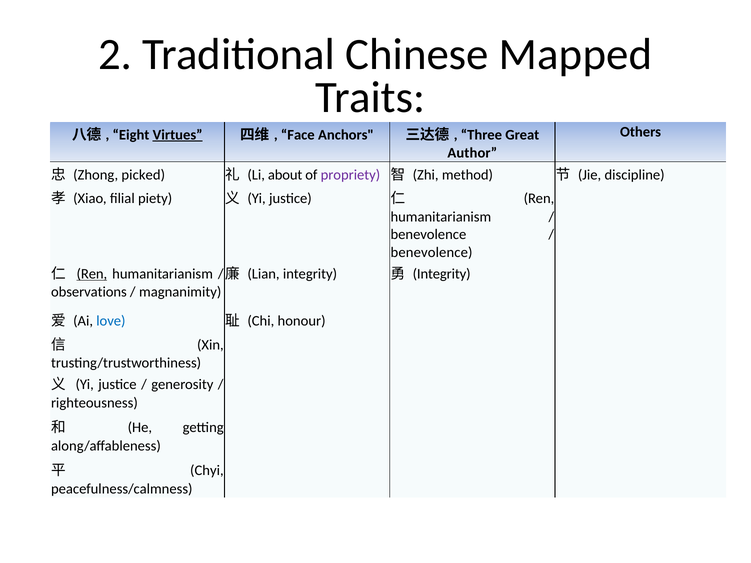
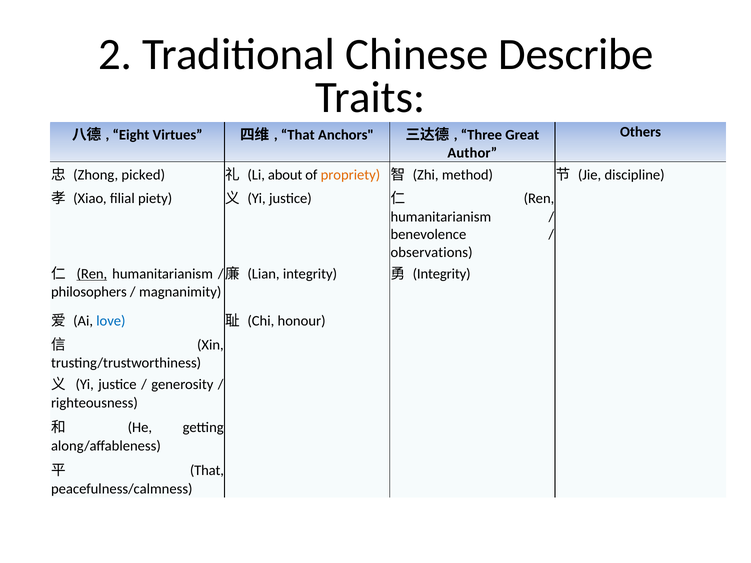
Mapped: Mapped -> Describe (576, 55)
Virtues underline: present -> none (178, 135)
Face: Face -> That (298, 135)
propriety colour: purple -> orange (350, 175)
benevolence: benevolence -> observations (432, 252)
observations: observations -> philosophers (89, 292)
Chyi: Chyi -> That (207, 471)
